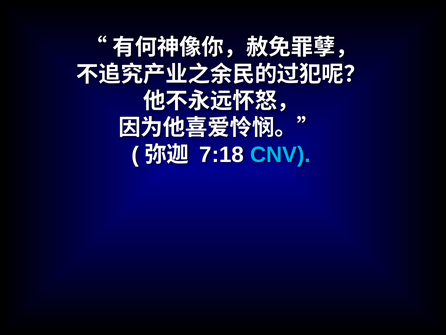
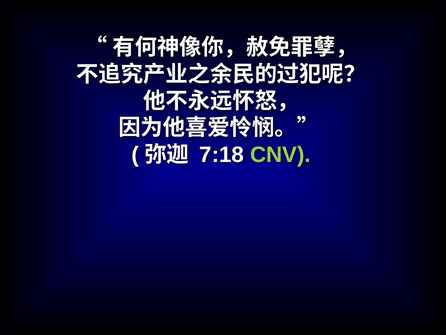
CNV colour: light blue -> light green (280, 154)
